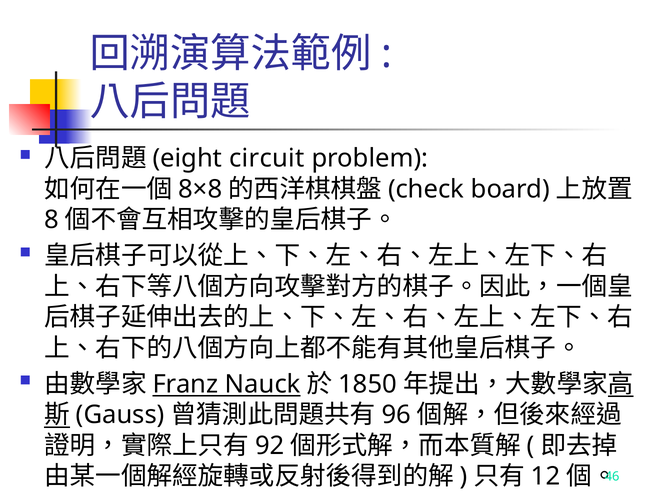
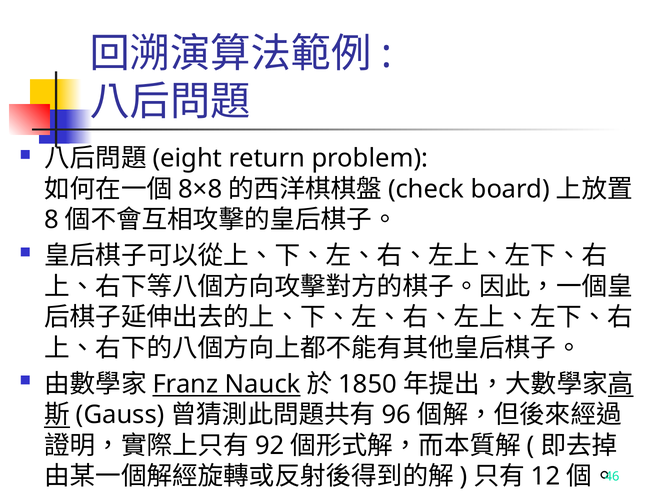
circuit: circuit -> return (267, 159)
